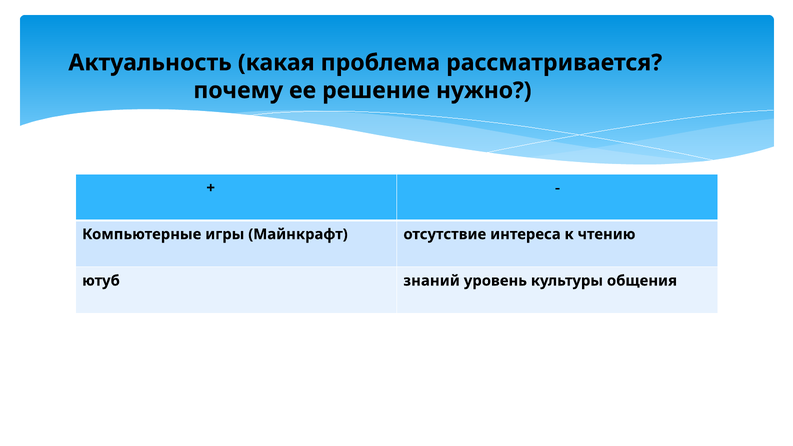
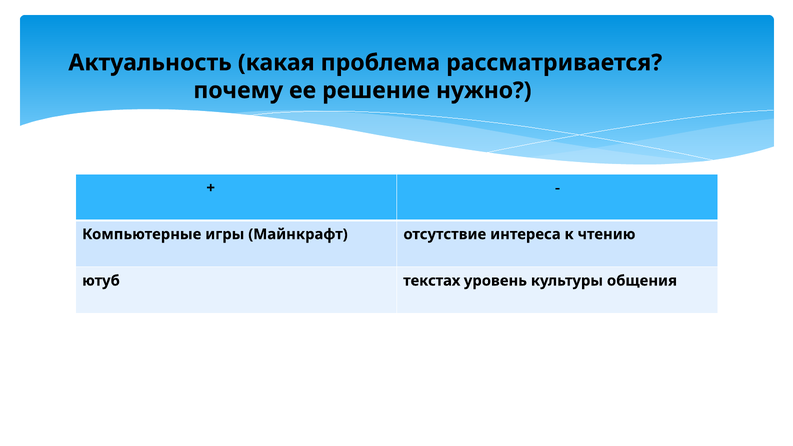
знаний: знаний -> текстах (432, 281)
